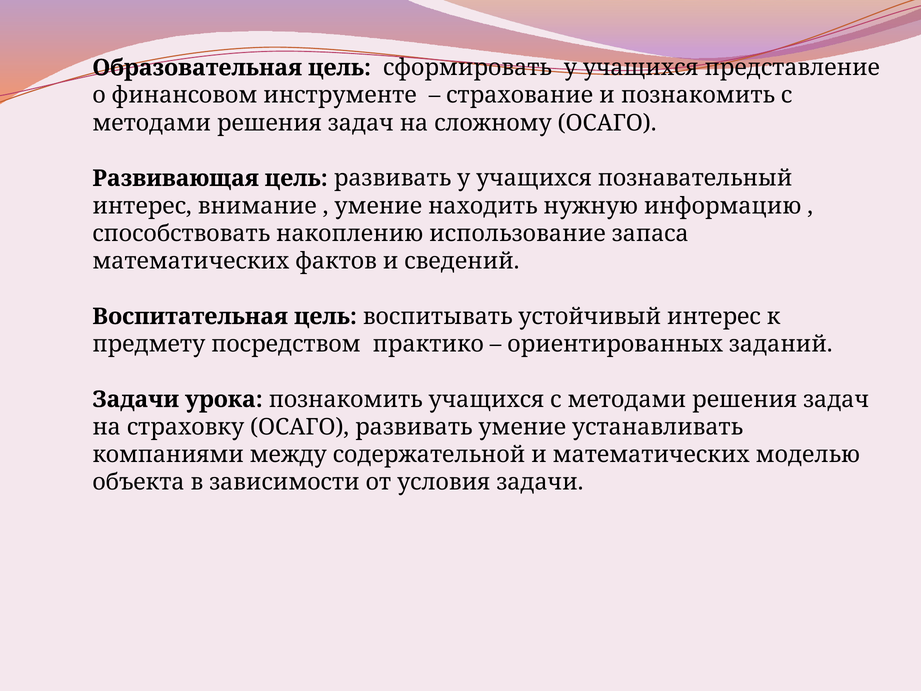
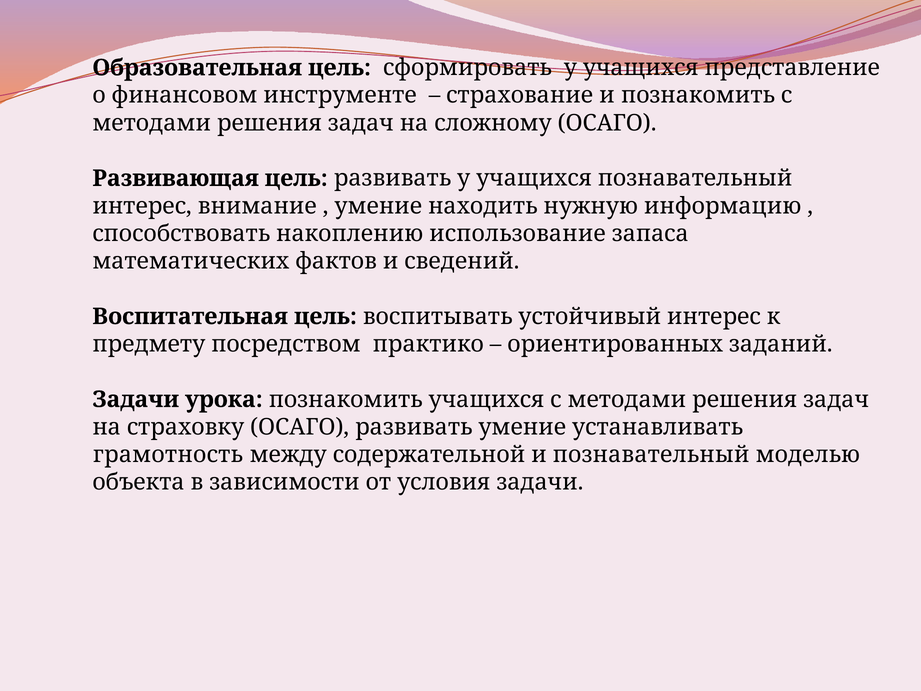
компаниями: компаниями -> грамотность (168, 455)
и математических: математических -> познавательный (651, 455)
